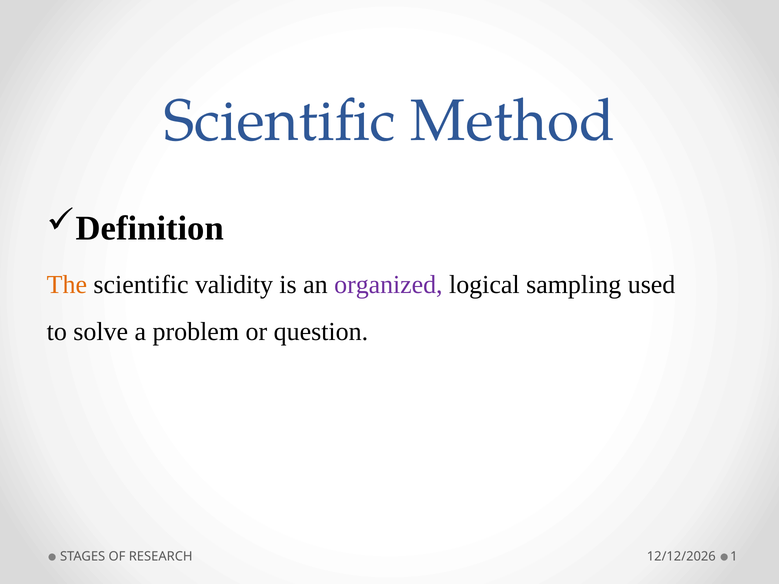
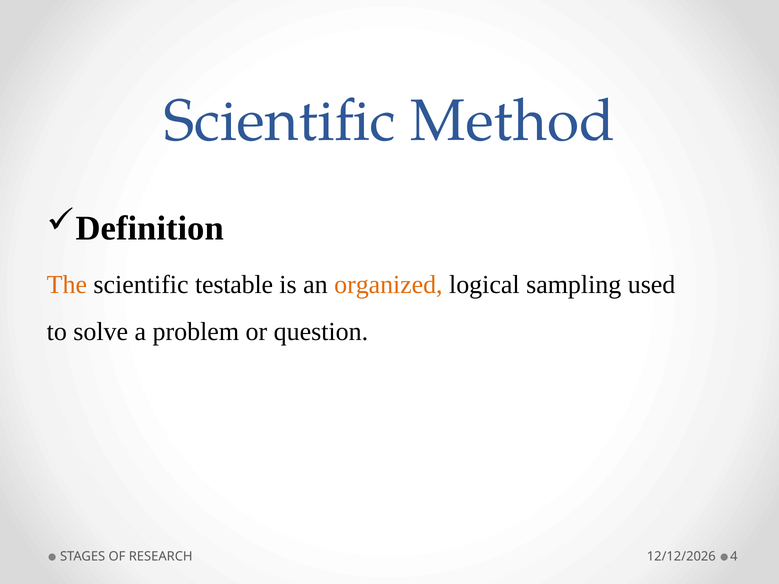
validity: validity -> testable (234, 285)
organized colour: purple -> orange (388, 285)
1: 1 -> 4 (734, 557)
